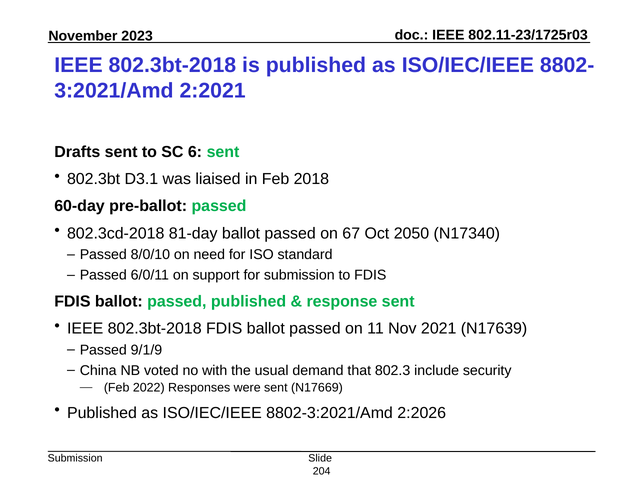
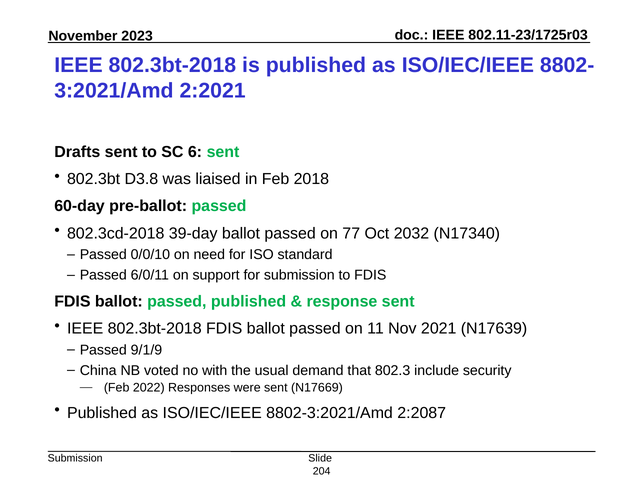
D3.1: D3.1 -> D3.8 (141, 179)
81-day: 81-day -> 39-day (193, 234)
67: 67 -> 77 (351, 234)
2050: 2050 -> 2032 (411, 234)
8/0/10: 8/0/10 -> 0/0/10 (150, 255)
2:2026: 2:2026 -> 2:2087 (422, 413)
